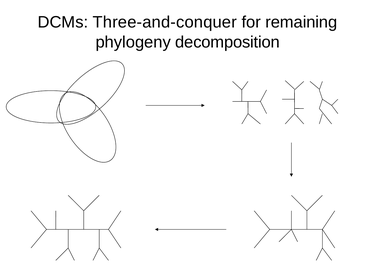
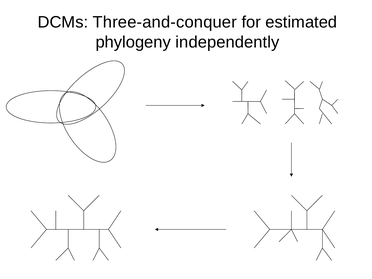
remaining: remaining -> estimated (301, 22)
decomposition: decomposition -> independently (227, 42)
